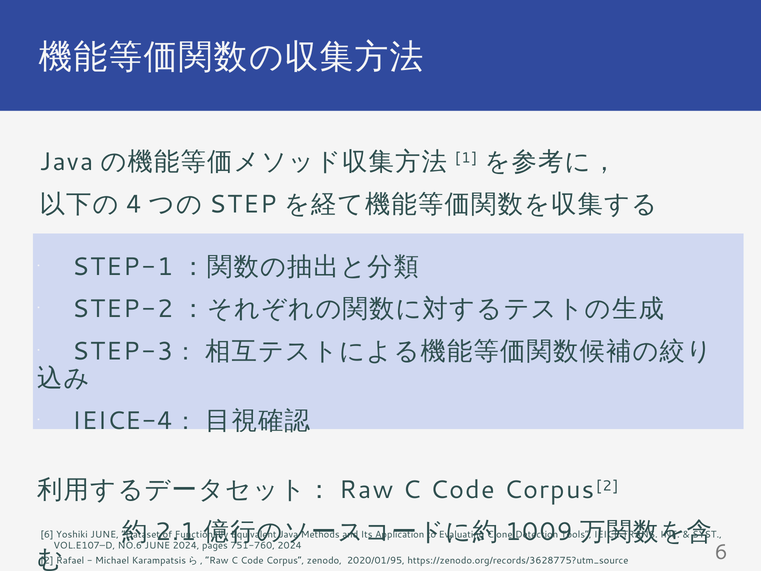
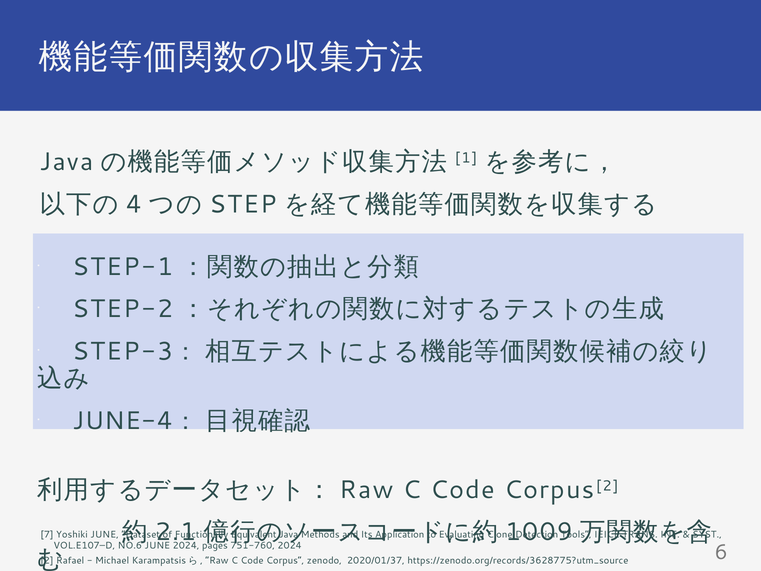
IEICE-4: IEICE-4 -> JUNE-4 (123, 421)
6: 6 -> 7 (47, 534)
2020/01/95: 2020/01/95 -> 2020/01/37 (376, 560)
